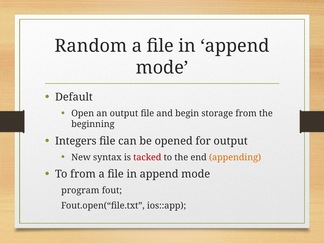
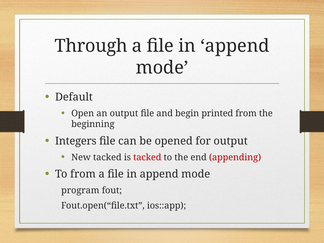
Random: Random -> Through (91, 46)
storage: storage -> printed (217, 113)
New syntax: syntax -> tacked (107, 157)
appending colour: orange -> red (235, 157)
